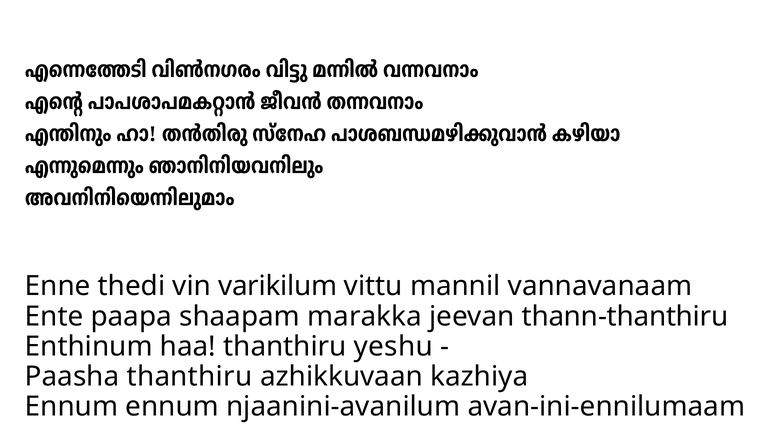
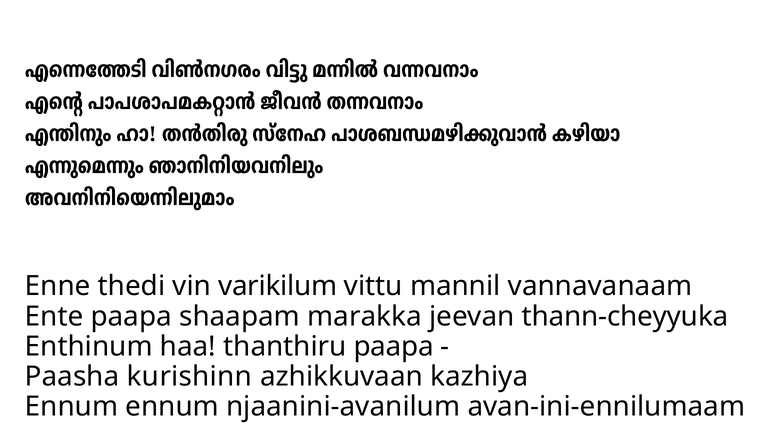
thann-thanthiru: thann-thanthiru -> thann-cheyyuka (625, 317)
thanthiru yeshu: yeshu -> paapa (394, 347)
Paasha thanthiru: thanthiru -> kurishinn (190, 377)
